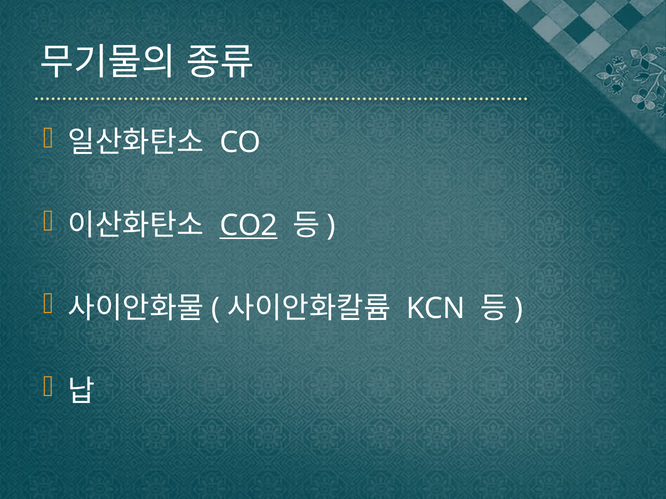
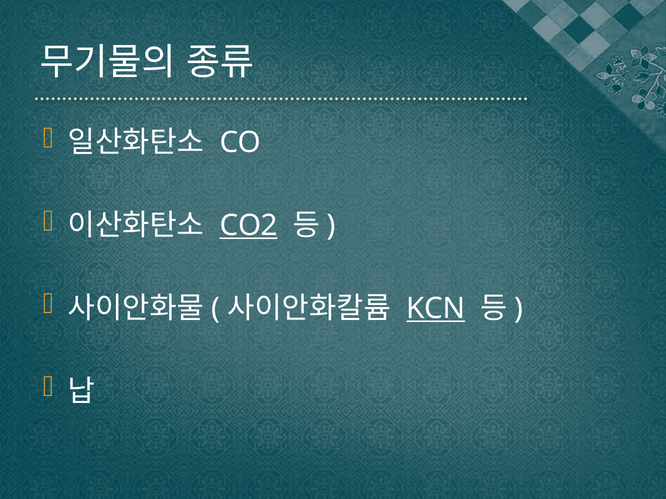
KCN underline: none -> present (436, 309)
